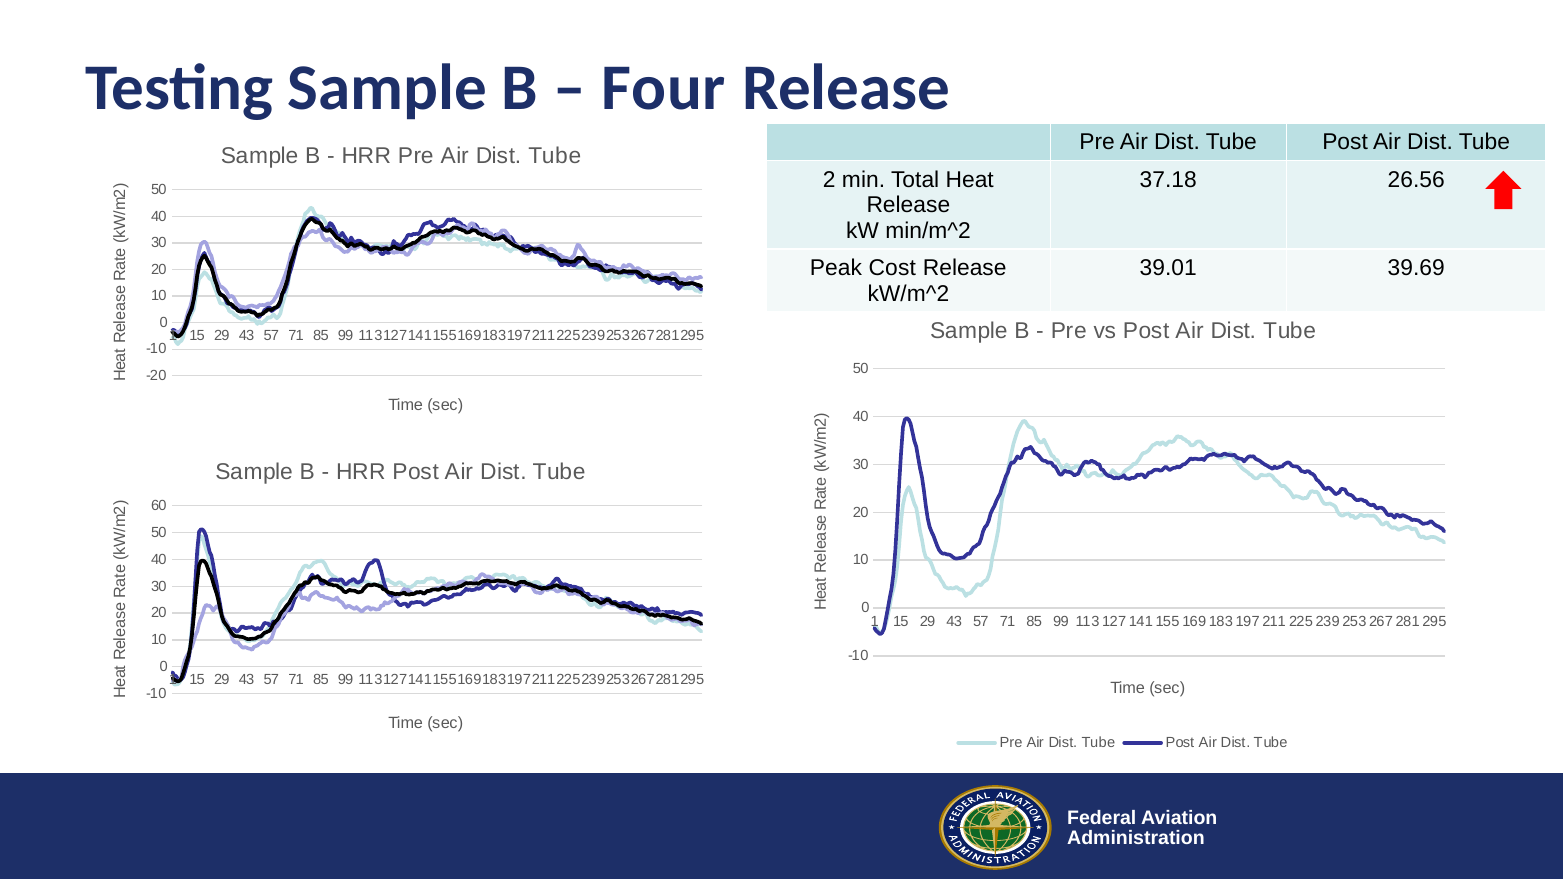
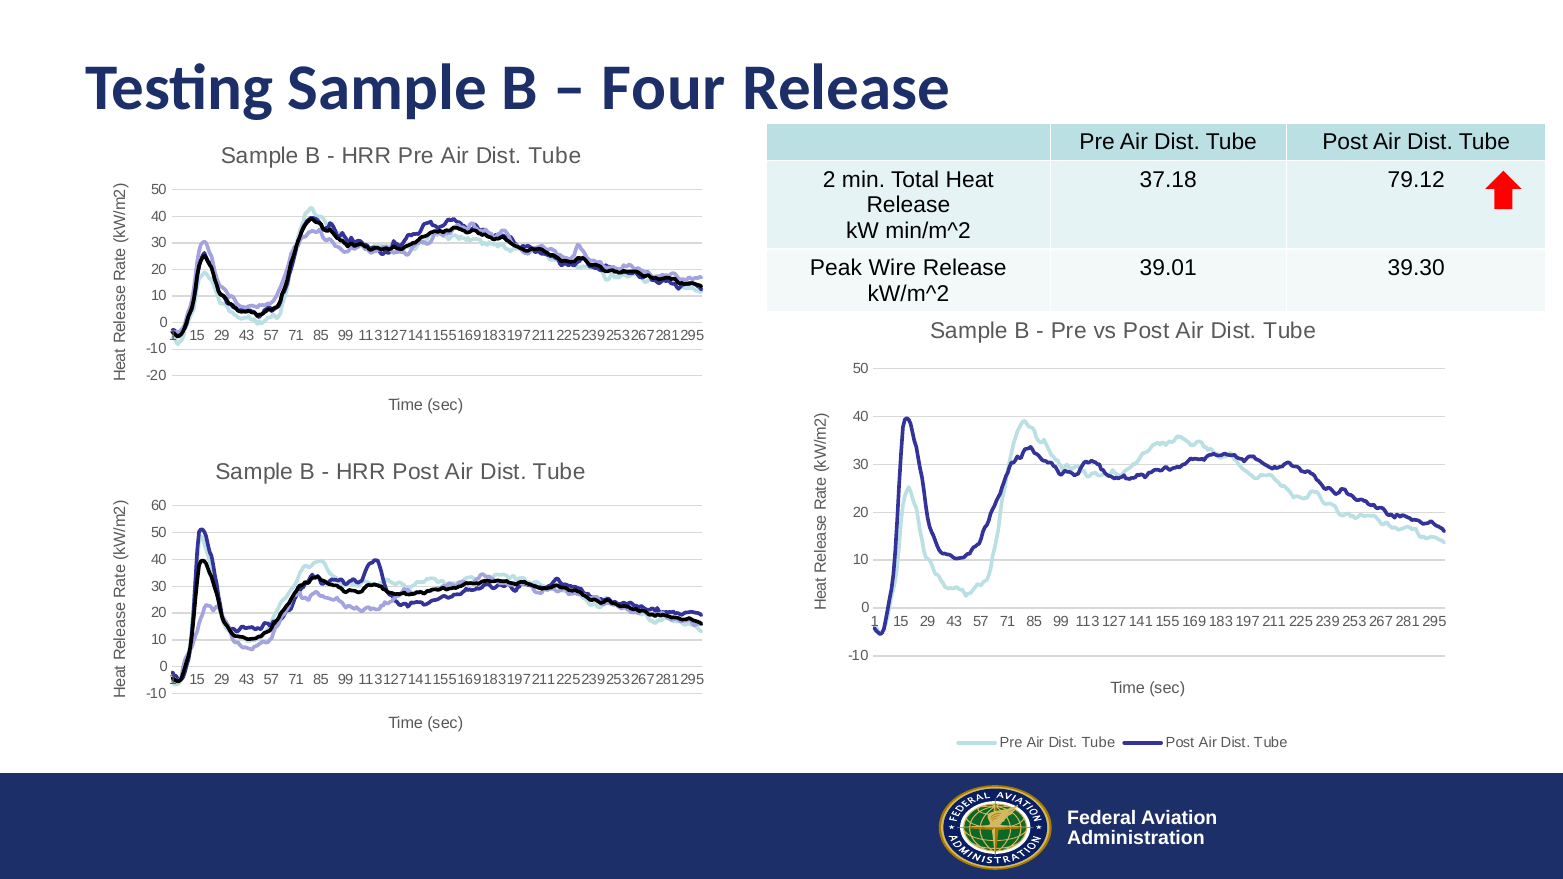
26.56: 26.56 -> 79.12 (1416, 180)
Cost: Cost -> Wire (892, 268)
39.69: 39.69 -> 39.30 (1416, 268)
